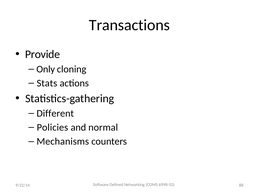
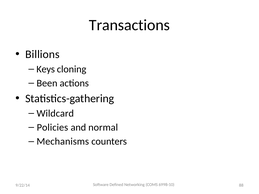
Provide: Provide -> Billions (42, 54)
Only: Only -> Keys (46, 69)
Stats: Stats -> Been (47, 83)
Different: Different -> Wildcard (55, 113)
